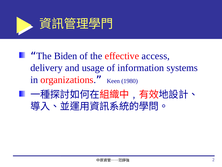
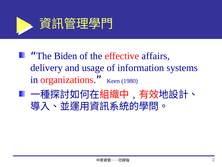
access: access -> affairs (156, 56)
